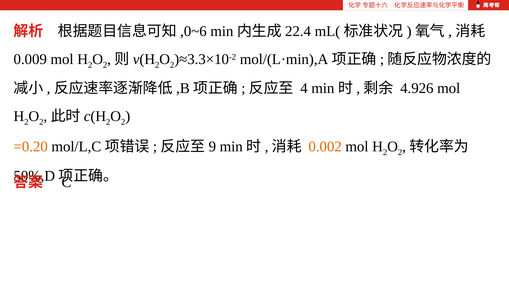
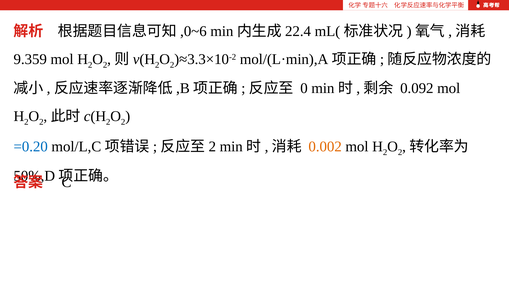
0.009: 0.009 -> 9.359 (30, 59)
4: 4 -> 0 (304, 89)
4.926: 4.926 -> 0.092 (417, 89)
=0.20 colour: orange -> blue (31, 147)
9: 9 -> 2 (212, 147)
